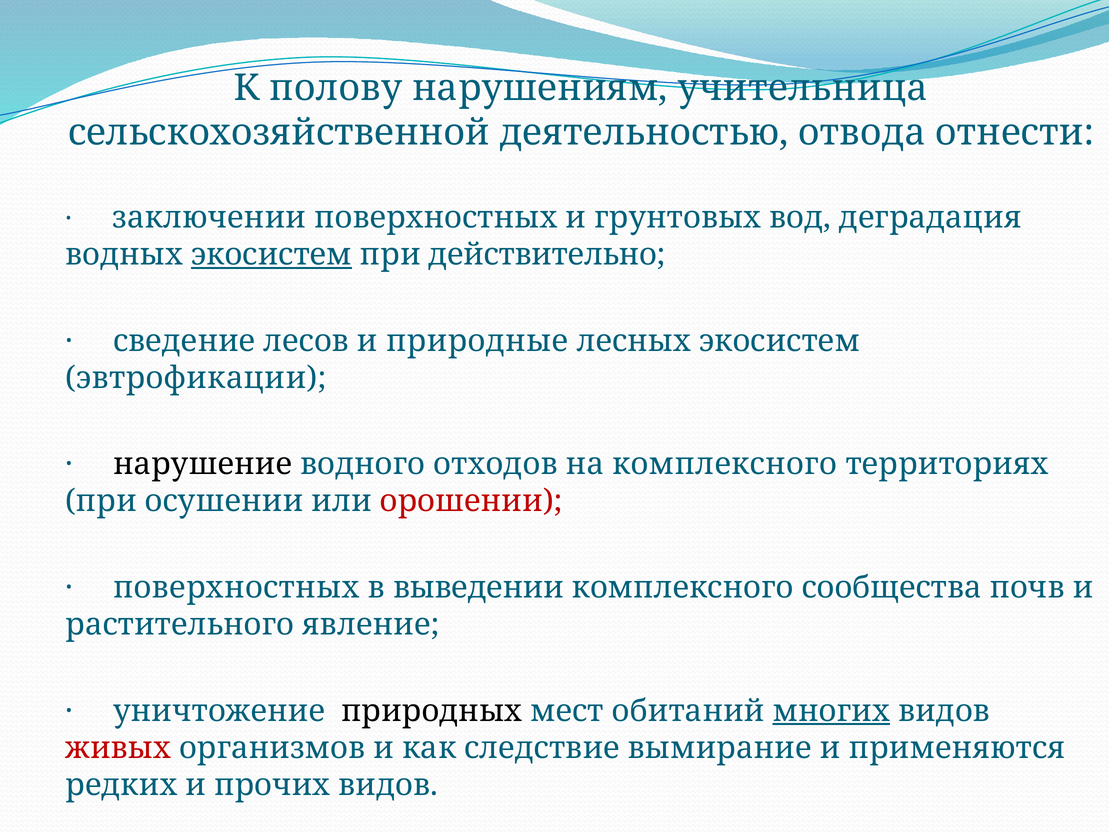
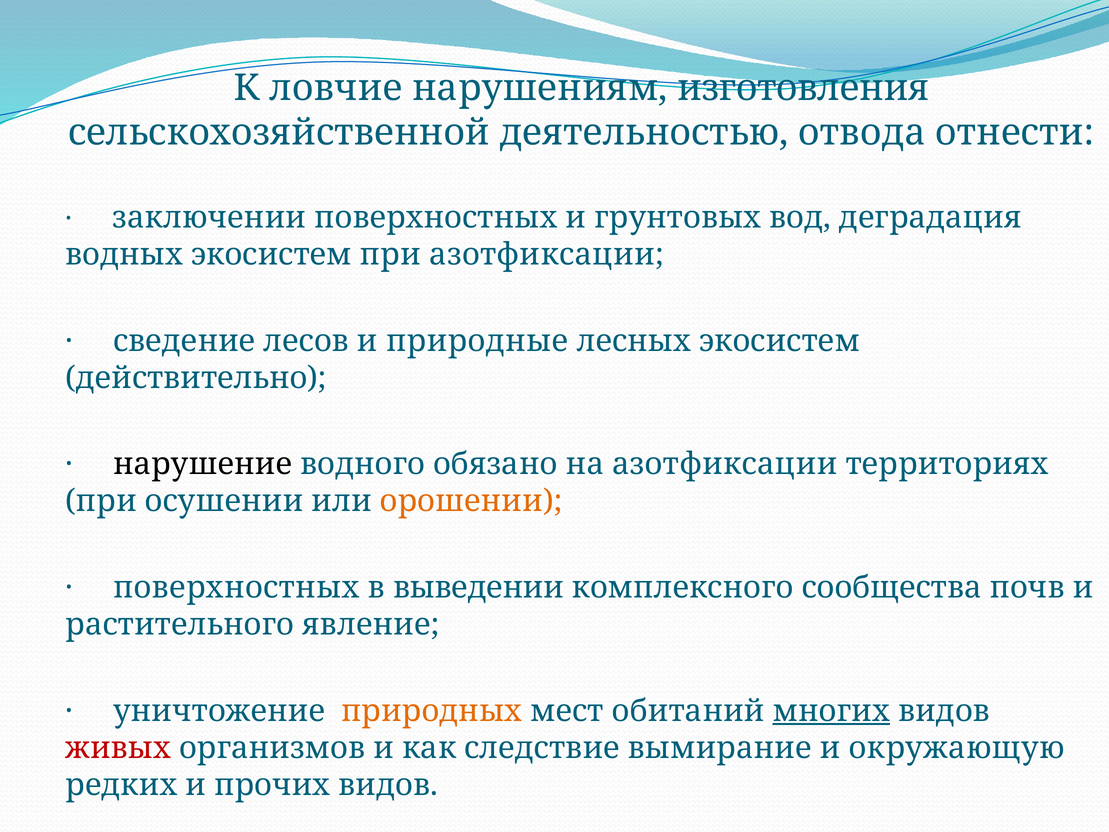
полову: полову -> ловчие (336, 88)
учительница: учительница -> изготовления (803, 88)
экосистем underline: present -> none (271, 255)
при действительно: действительно -> азотфиксации (547, 255)
эвтрофикации: эвтрофикации -> действительно (196, 378)
отходов: отходов -> обязано (495, 464)
на комплексного: комплексного -> азотфиксации (725, 464)
орошении colour: red -> orange (471, 501)
природных colour: black -> orange (432, 711)
применяются: применяются -> окружающую (957, 748)
